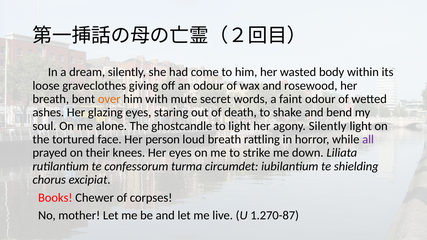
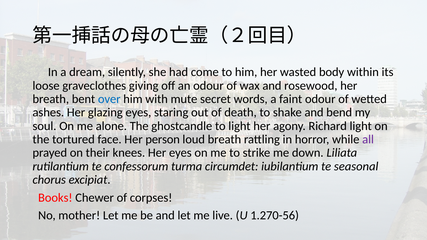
over colour: orange -> blue (109, 99)
agony Silently: Silently -> Richard (328, 126)
shielding: shielding -> seasonal (356, 166)
1.270-87: 1.270-87 -> 1.270-56 (275, 216)
